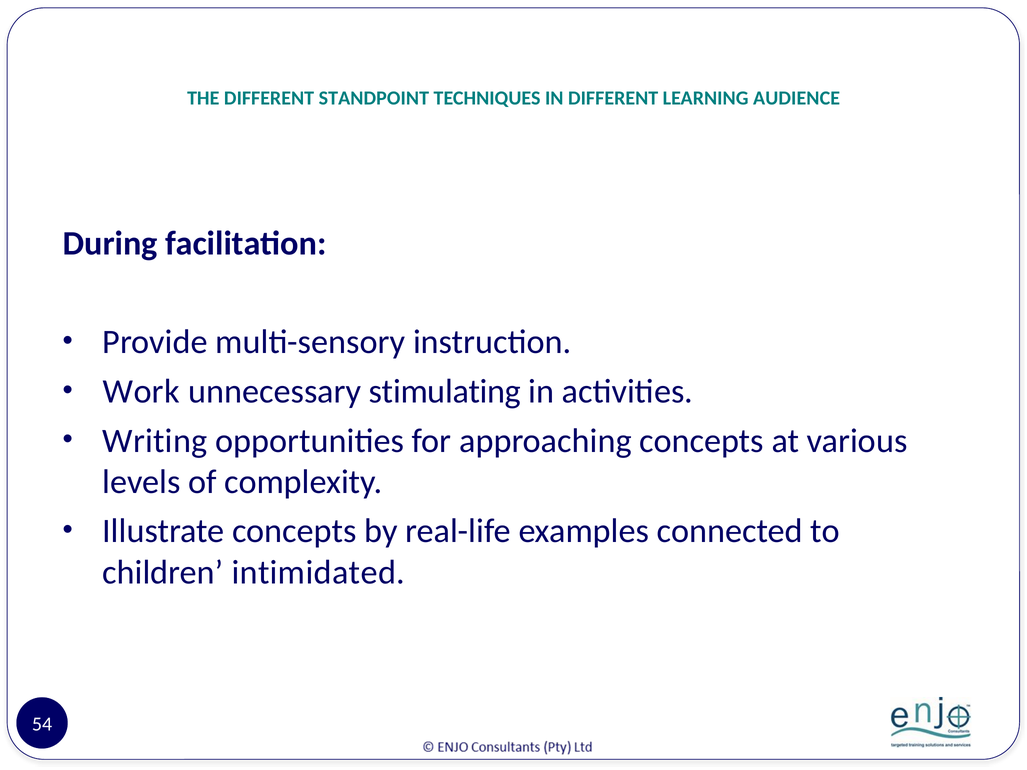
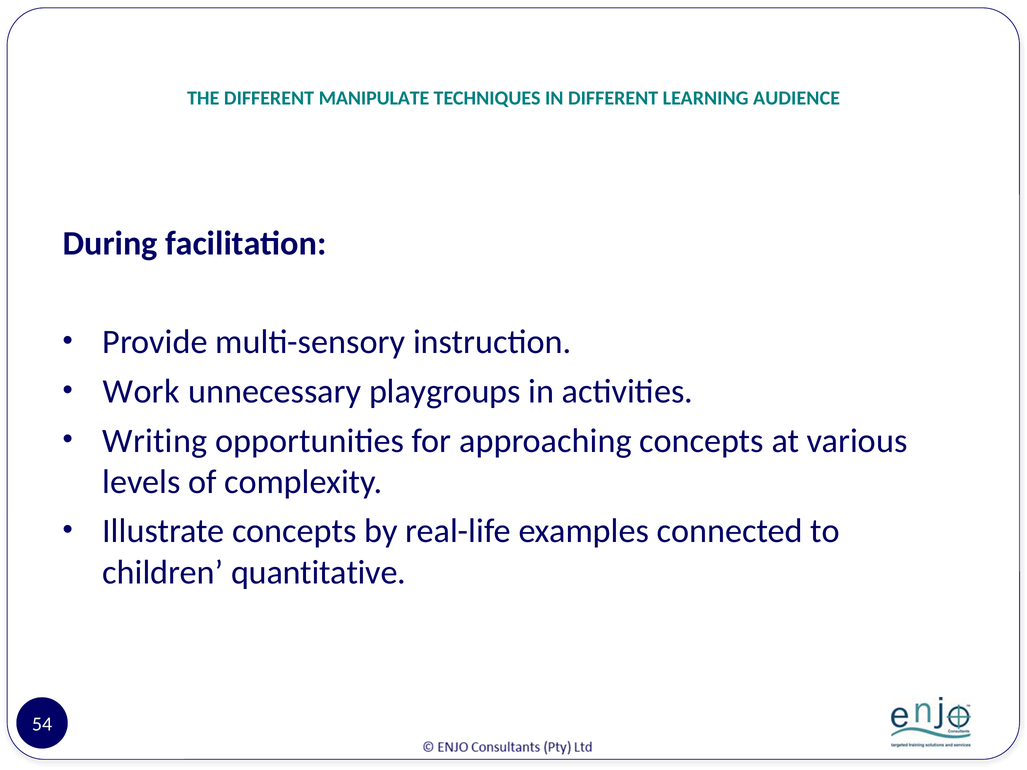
STANDPOINT: STANDPOINT -> MANIPULATE (374, 98)
stimulating: stimulating -> playgroups (445, 392)
intimidated: intimidated -> quantitative (319, 572)
